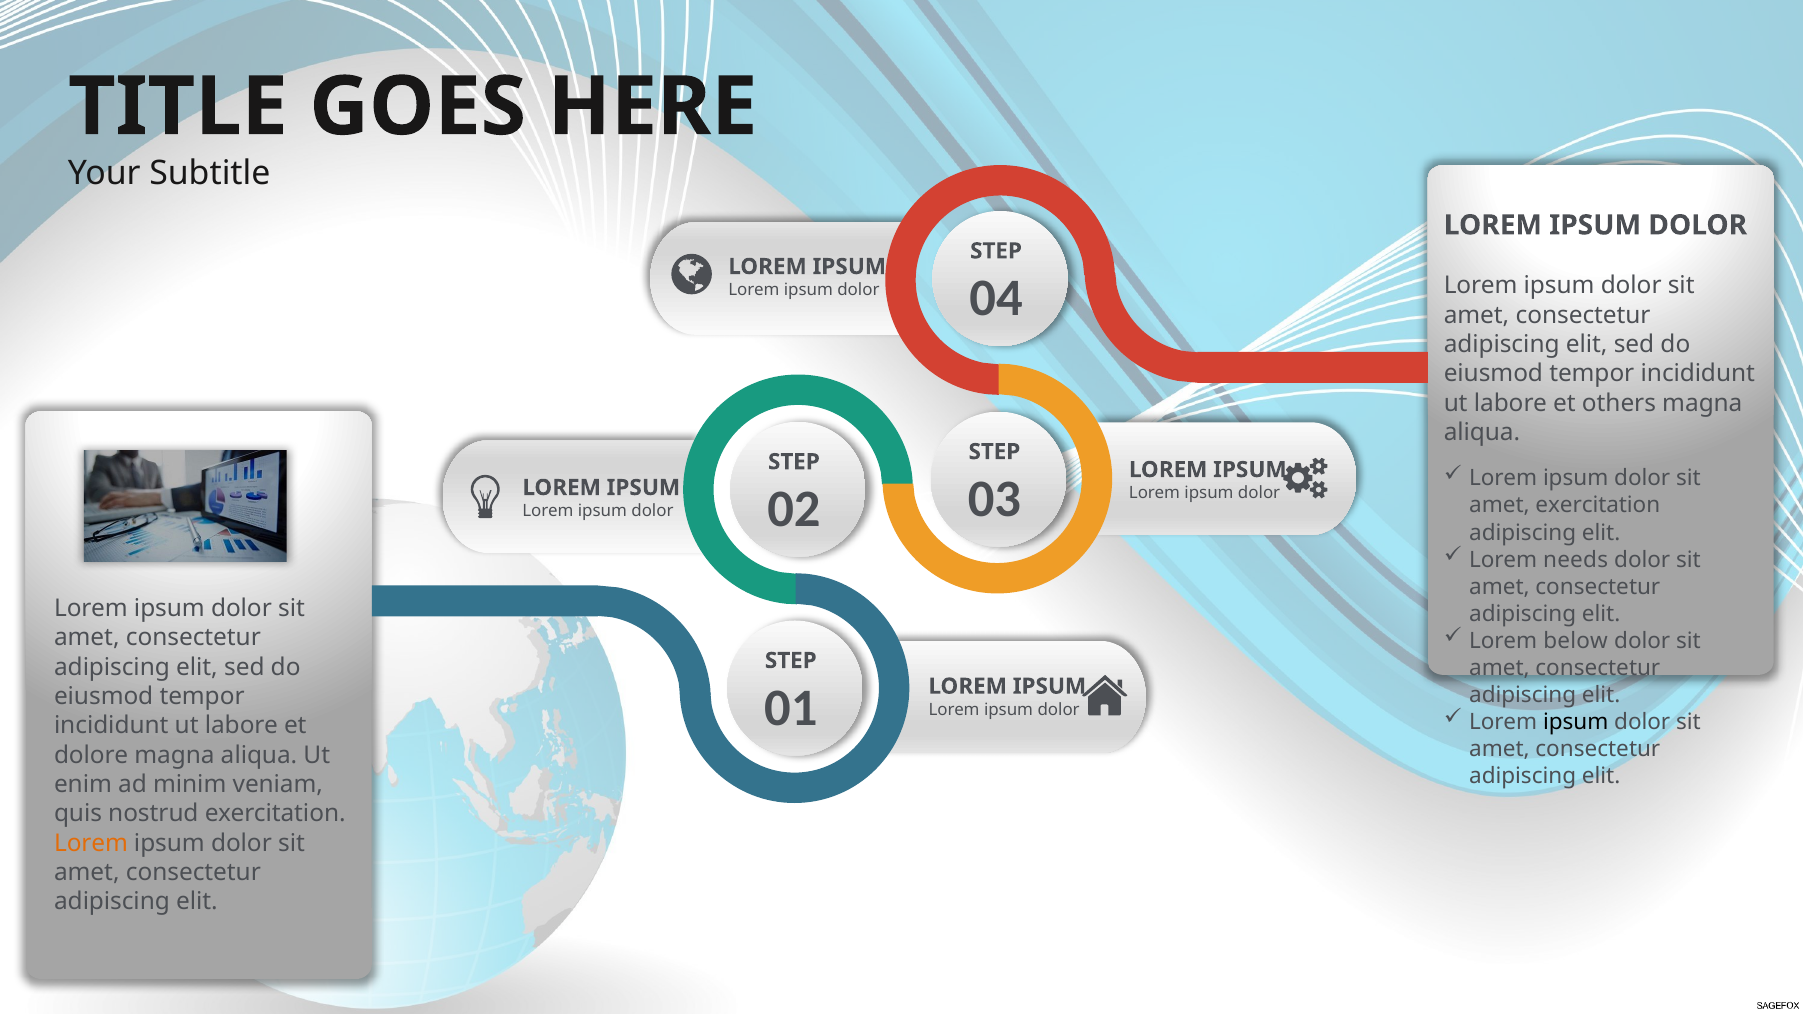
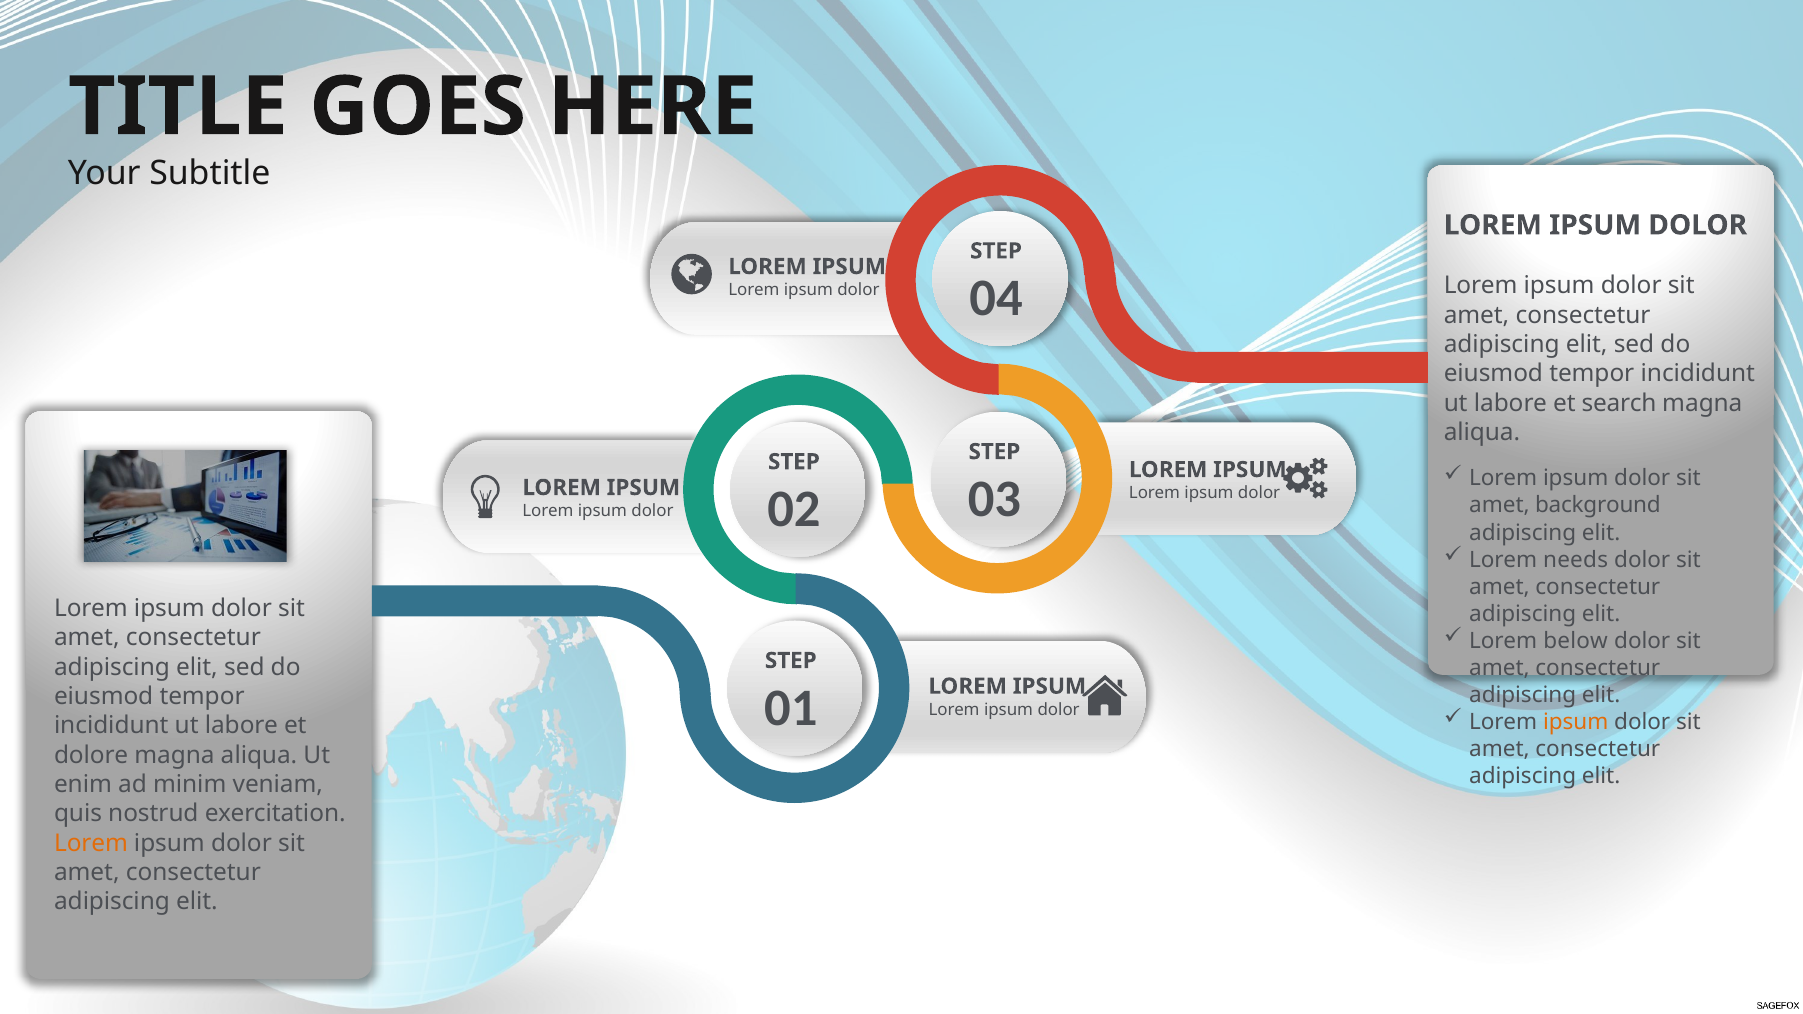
others: others -> search (1619, 403)
amet exercitation: exercitation -> background (1598, 506)
ipsum colour: black -> orange (1576, 722)
